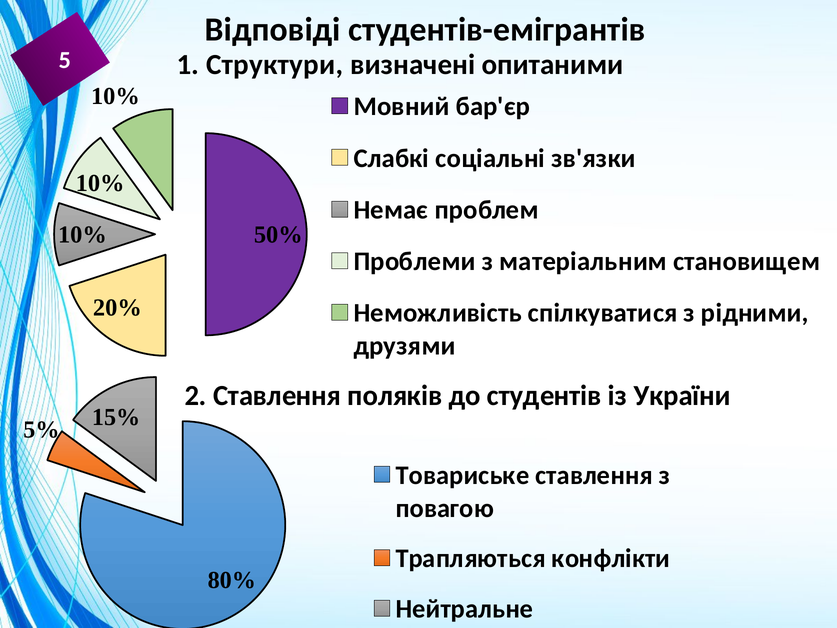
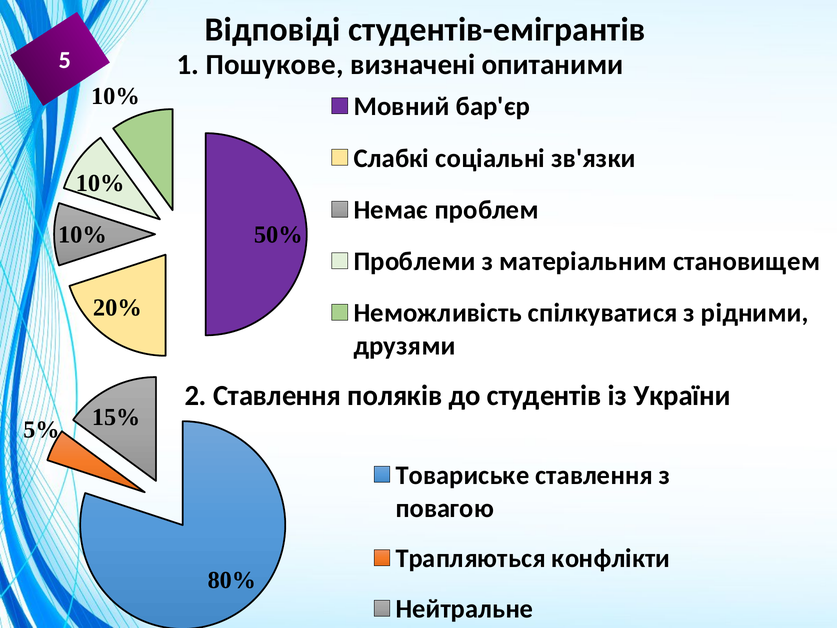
Структури: Структури -> Пошукове (275, 65)
